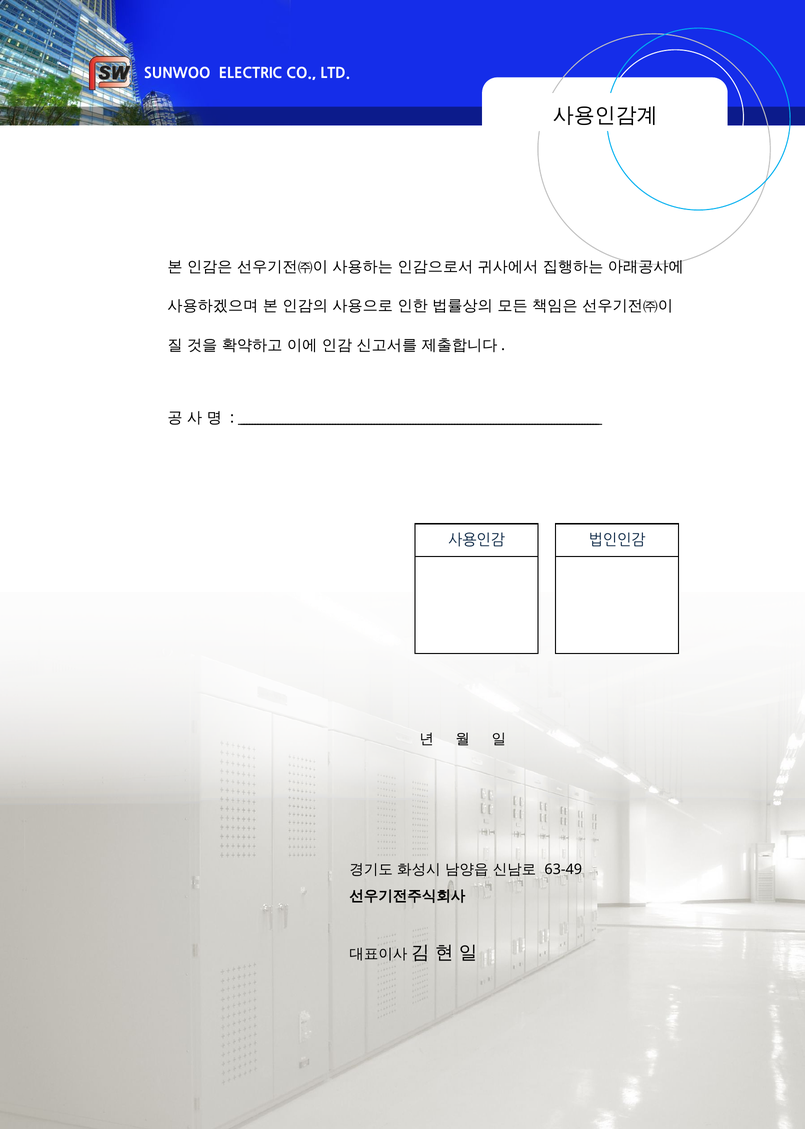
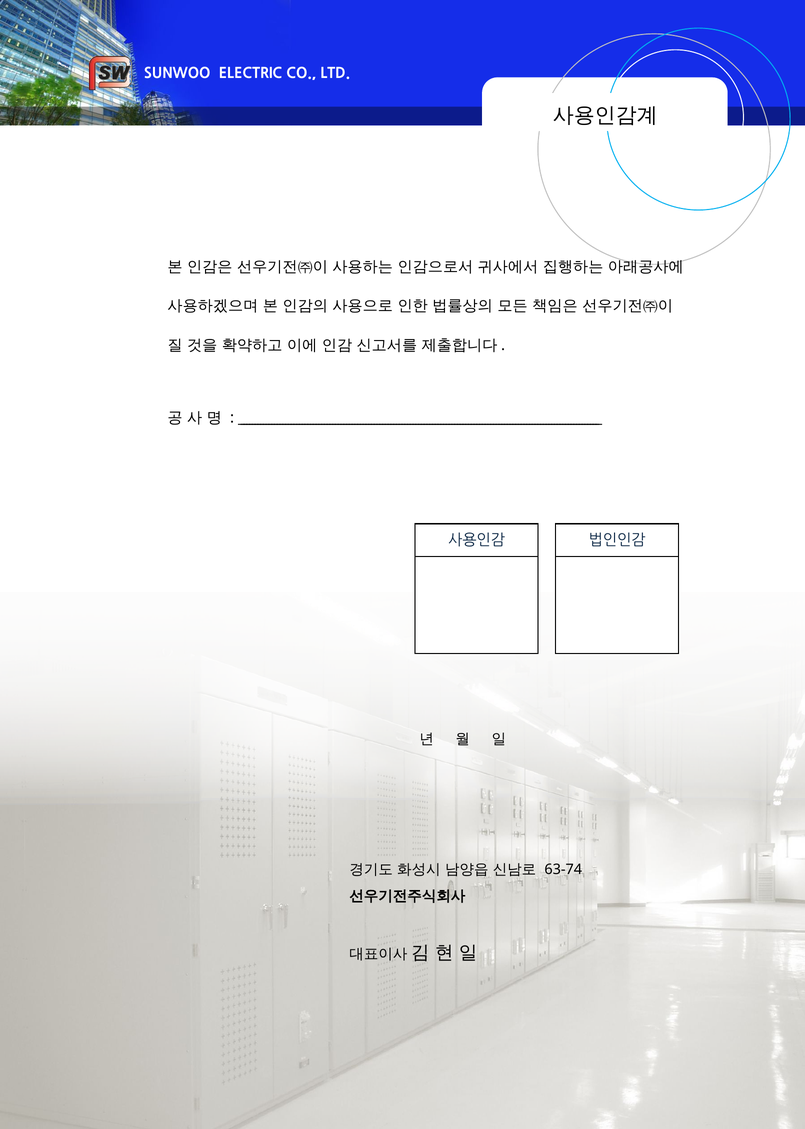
63-49: 63-49 -> 63-74 (563, 870)
